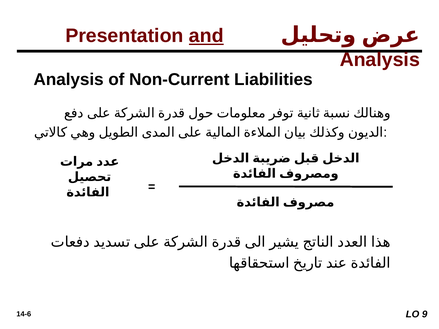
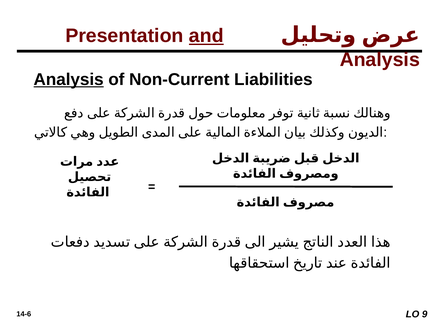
Analysis underline: none -> present (69, 79)
